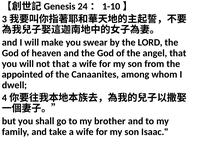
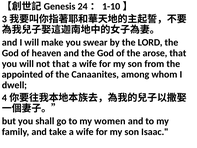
angel: angel -> arose (155, 53)
brother: brother -> women (110, 121)
